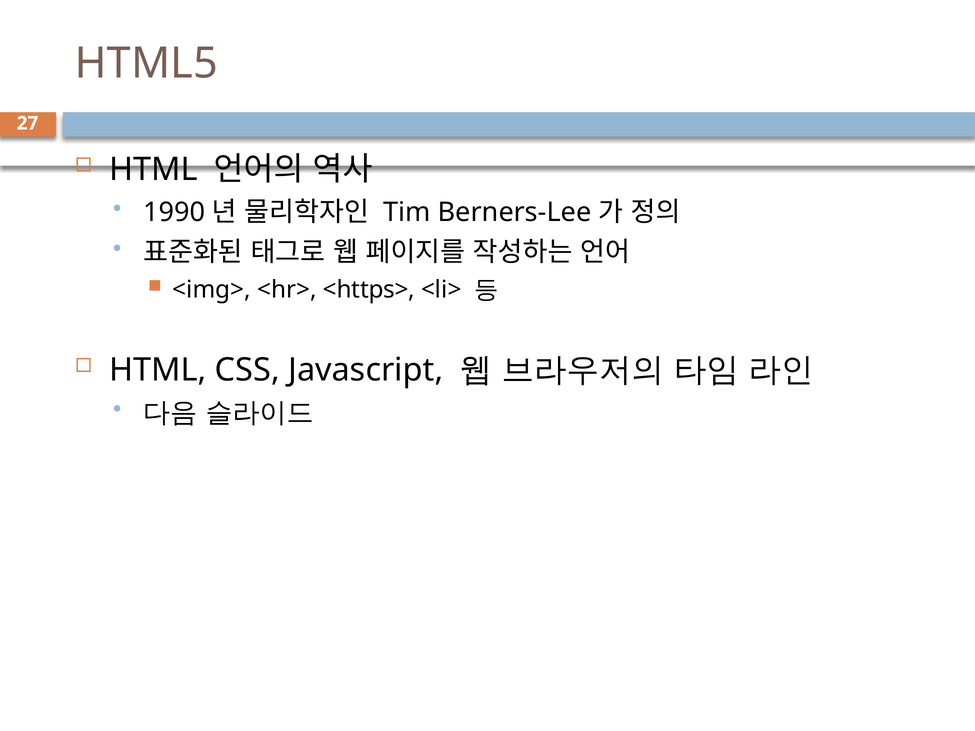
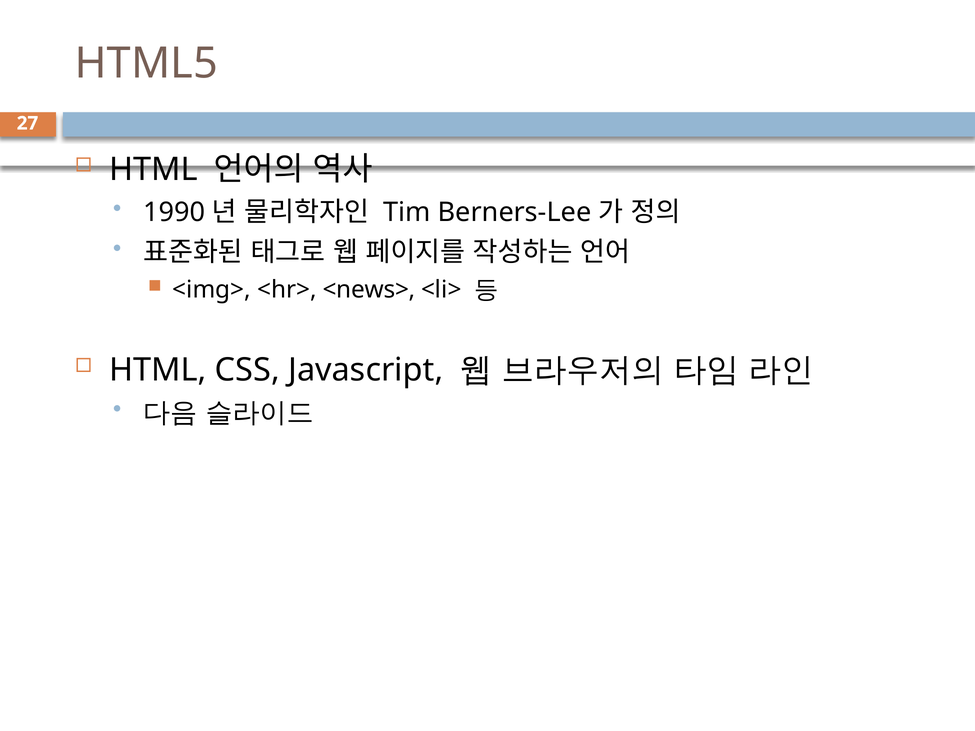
<https>: <https> -> <news> (369, 290)
